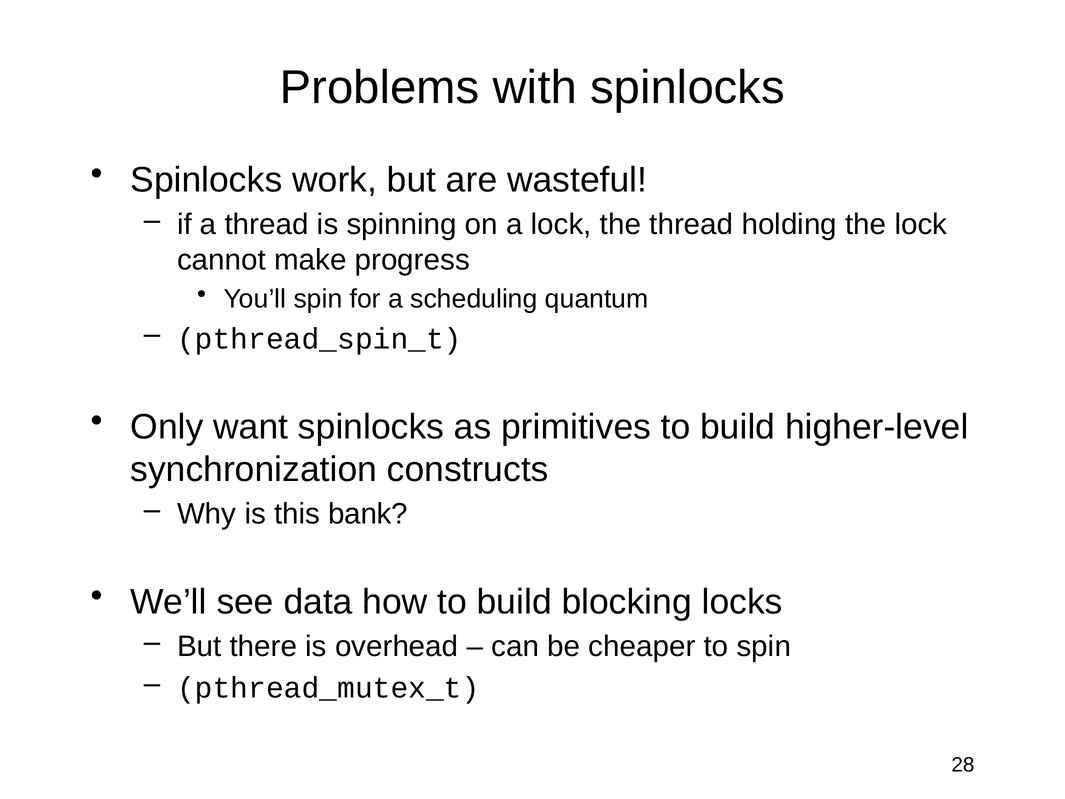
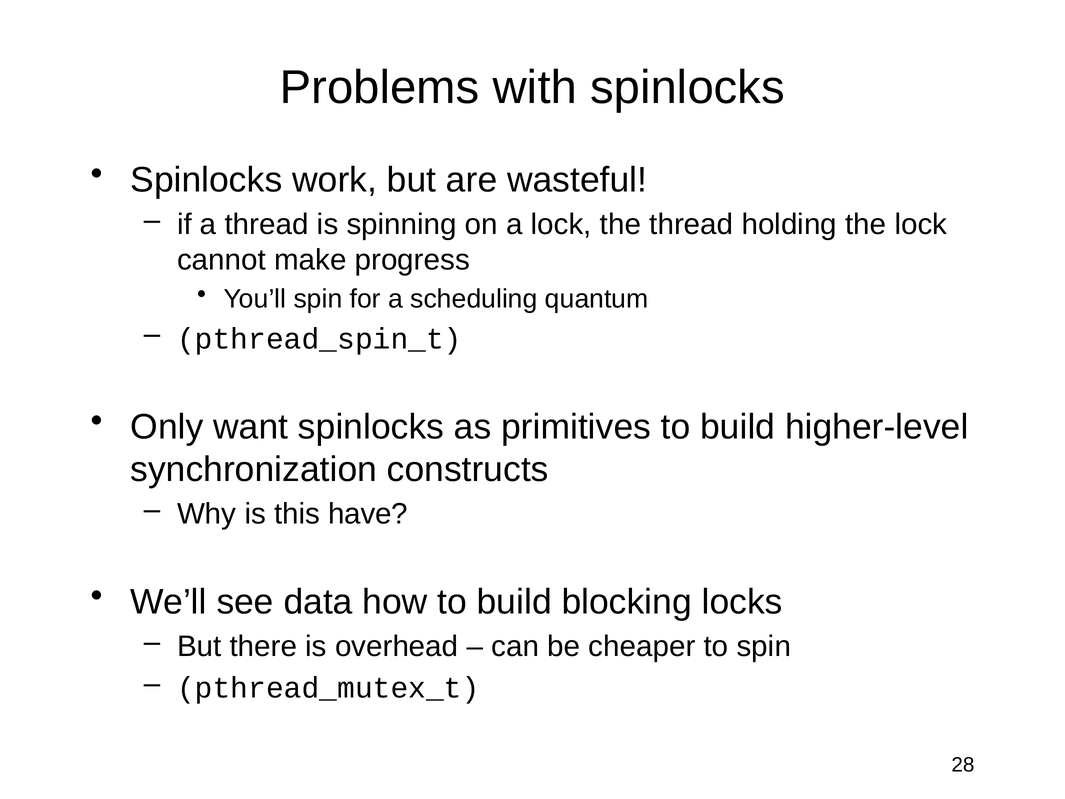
bank: bank -> have (368, 514)
